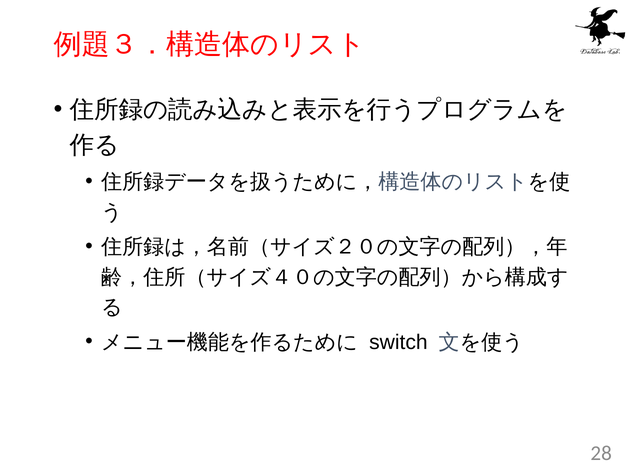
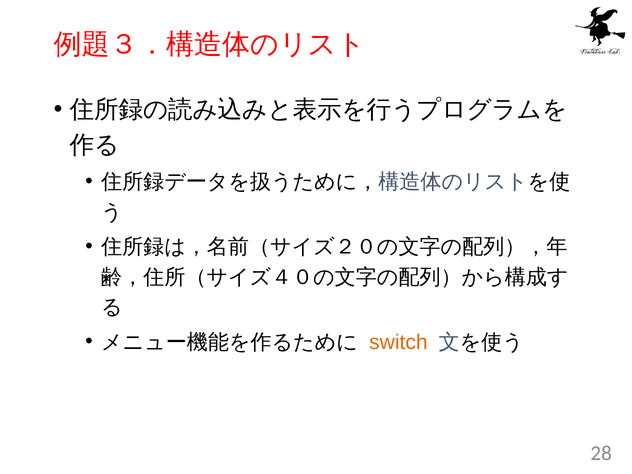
switch colour: black -> orange (398, 342)
